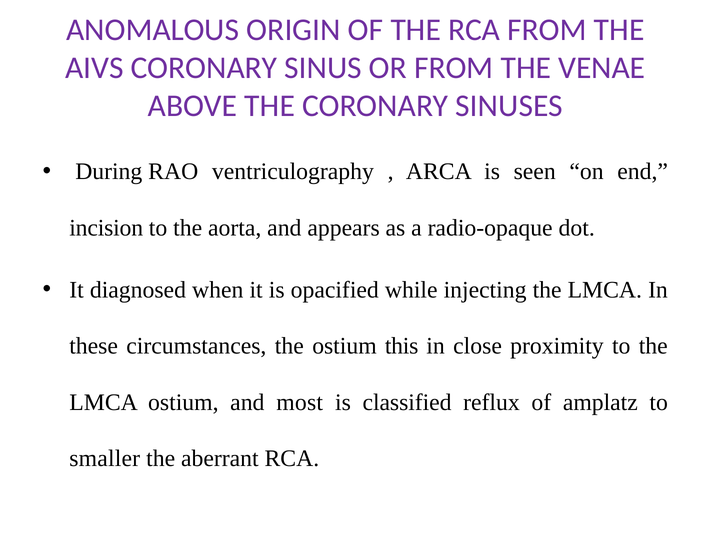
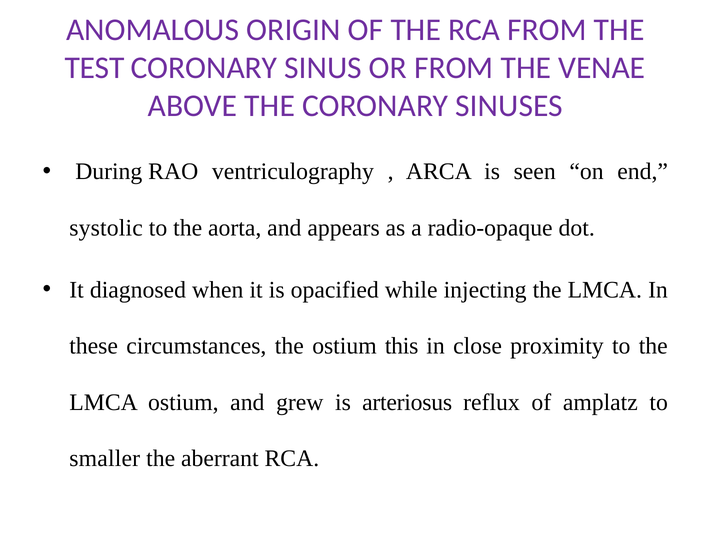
AIVS: AIVS -> TEST (95, 68)
incision: incision -> systolic (106, 228)
most: most -> grew (300, 403)
classified: classified -> arteriosus (407, 403)
